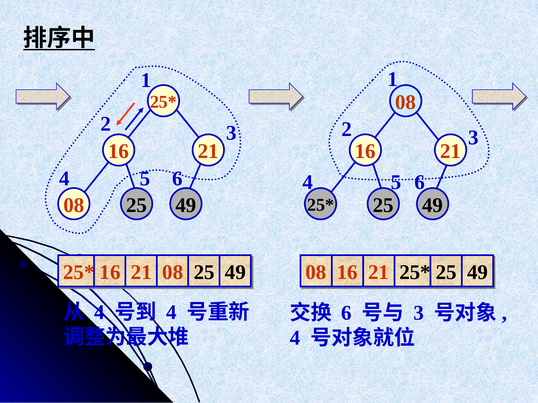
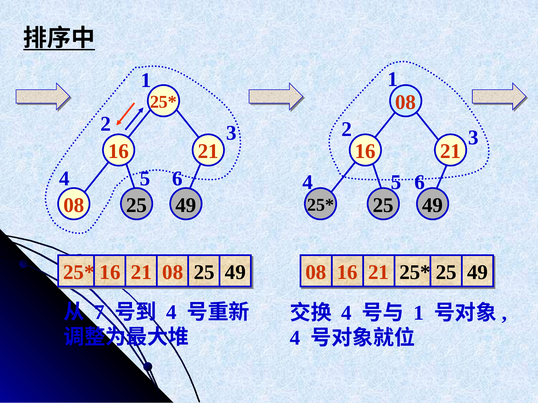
4: 4 -> 7 (99, 313)
6: 6 -> 4 (347, 313)
3: 3 -> 1 (419, 313)
